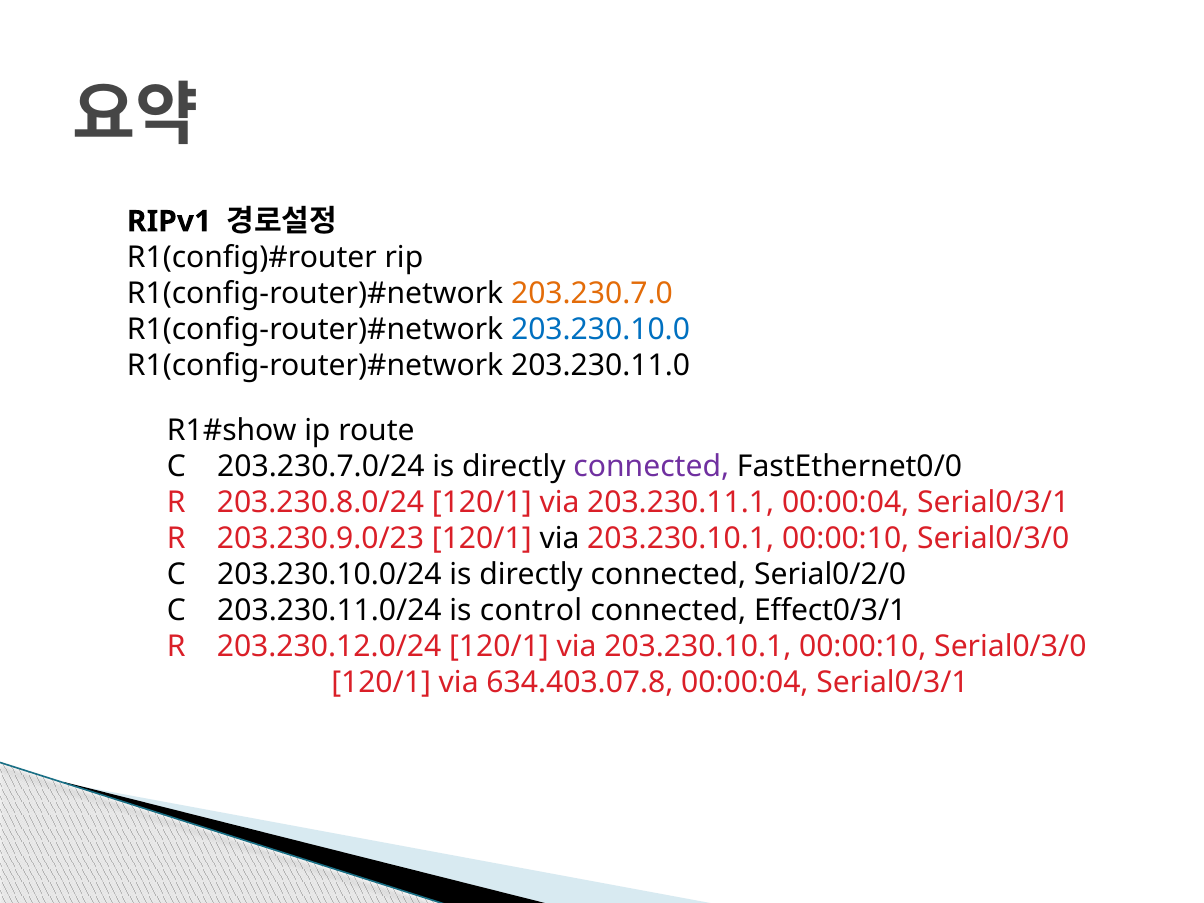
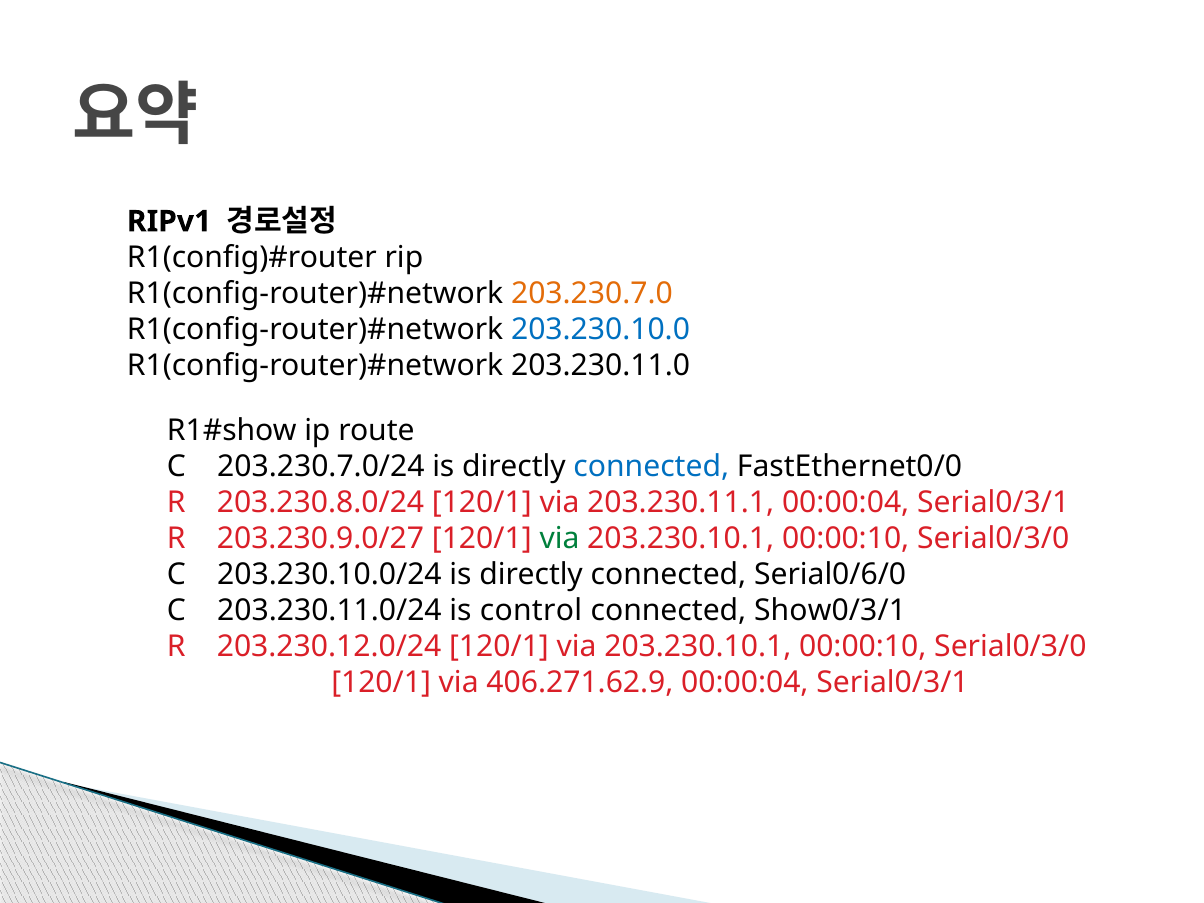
connected colour: purple -> blue (651, 466)
203.230.9.0/23: 203.230.9.0/23 -> 203.230.9.0/27 (321, 539)
via colour: black -> green (559, 539)
Serial0/2/0: Serial0/2/0 -> Serial0/6/0 (830, 575)
Effect0/3/1: Effect0/3/1 -> Show0/3/1 (830, 611)
634.403.07.8: 634.403.07.8 -> 406.271.62.9 (580, 683)
